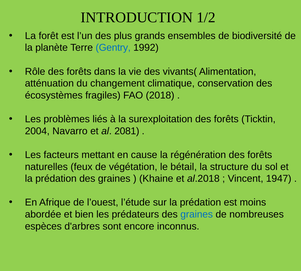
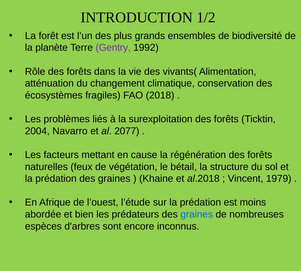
Gentry colour: blue -> purple (113, 48)
2081: 2081 -> 2077 (127, 131)
1947: 1947 -> 1979 (279, 179)
